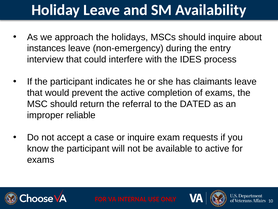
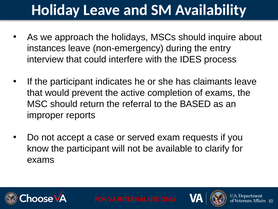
DATED: DATED -> BASED (195, 104)
reliable: reliable -> reports (81, 115)
or inquire: inquire -> served (141, 137)
to active: active -> clarify (217, 148)
